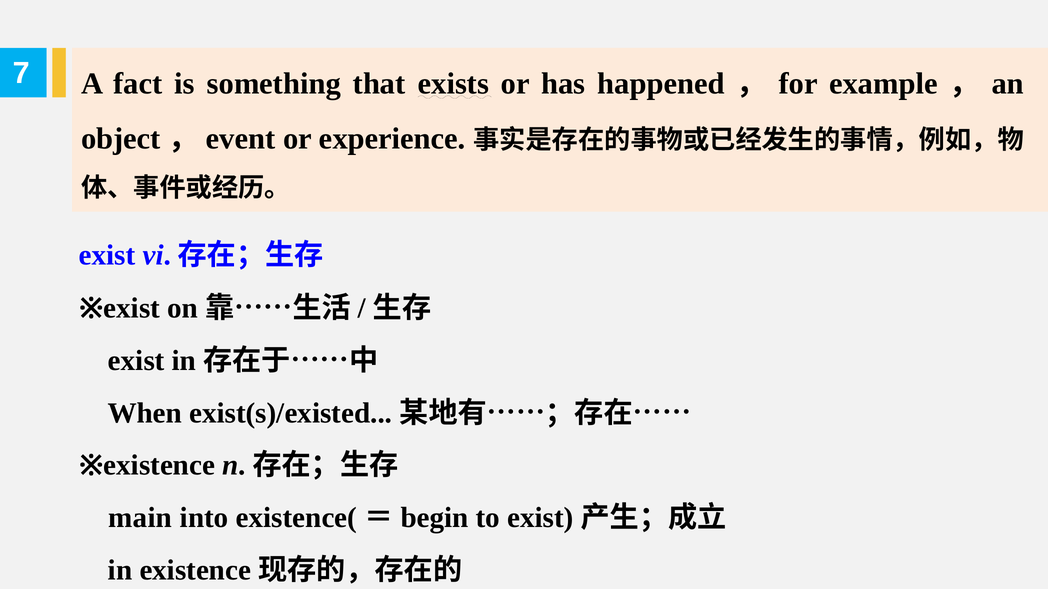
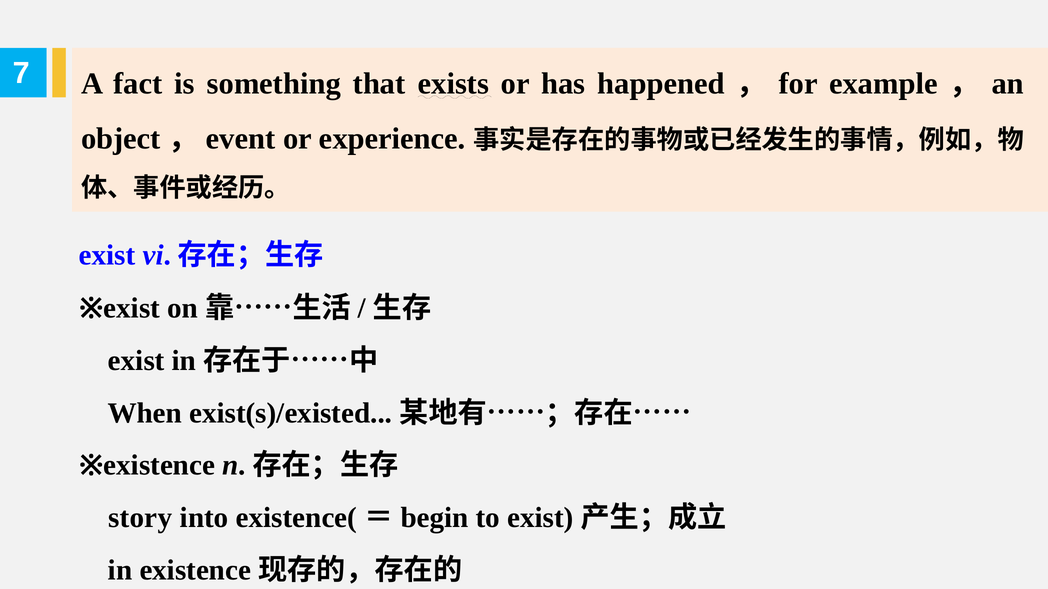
main: main -> story (140, 518)
